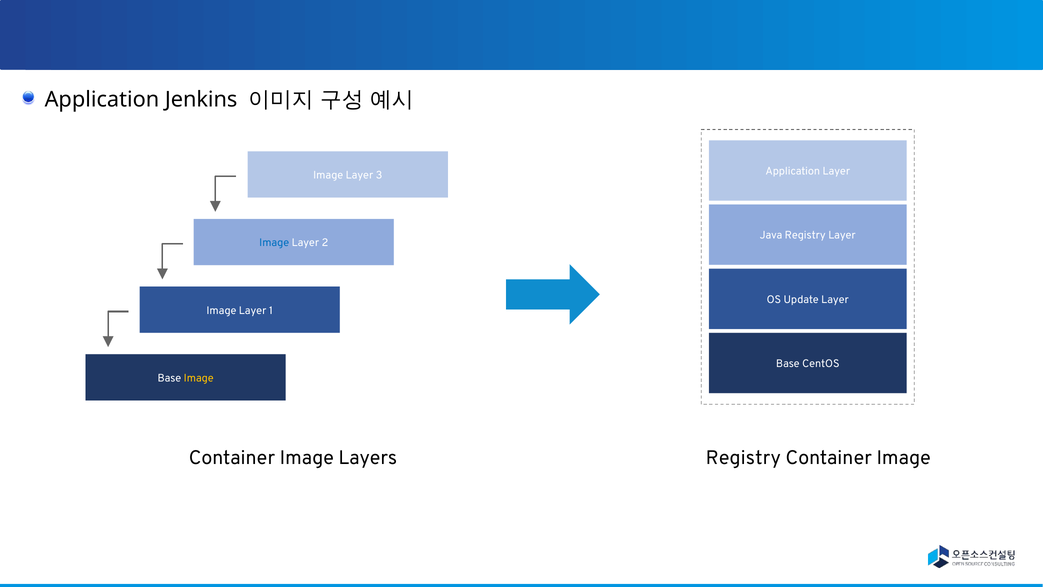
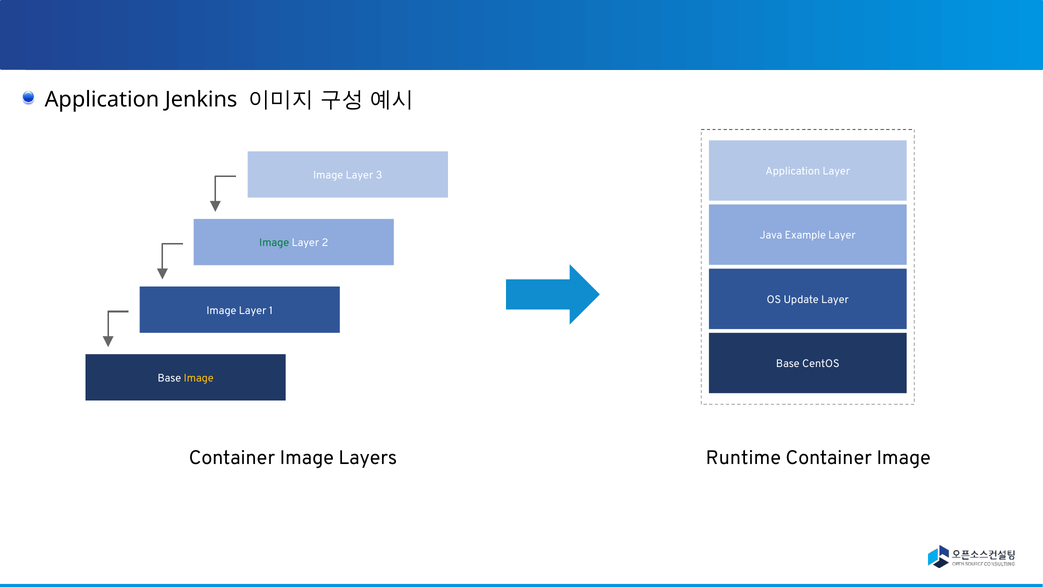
Java Registry: Registry -> Example (805, 235)
Image colour: blue -> green (274, 243)
Layers Registry: Registry -> Runtime (743, 458)
